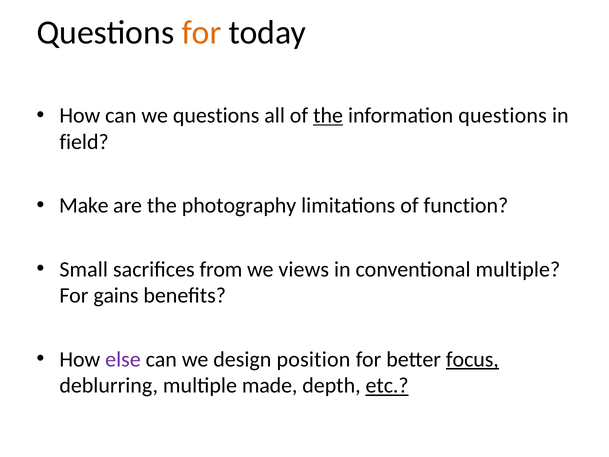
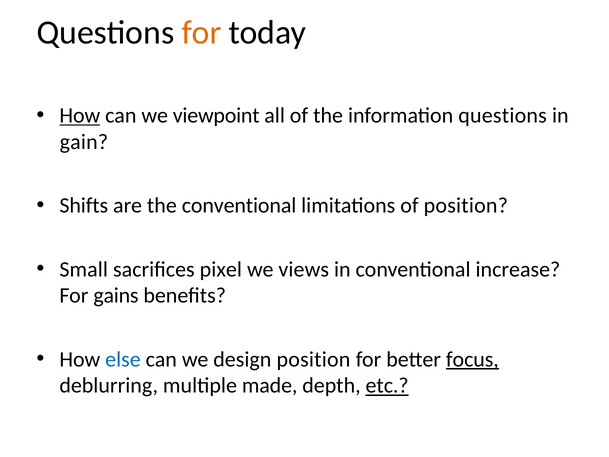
How underline: none -> present (80, 116)
we questions: questions -> viewpoint (216, 116)
the underline: present -> none (328, 116)
field: field -> gain (84, 142)
Make: Make -> Shifts (84, 206)
the photography: photography -> conventional (239, 206)
of function: function -> position (466, 206)
from: from -> pixel (221, 269)
conventional multiple: multiple -> increase (518, 269)
else colour: purple -> blue (123, 359)
